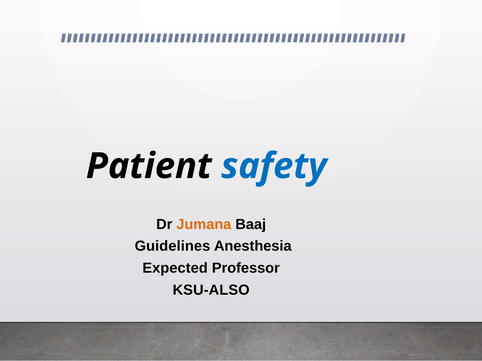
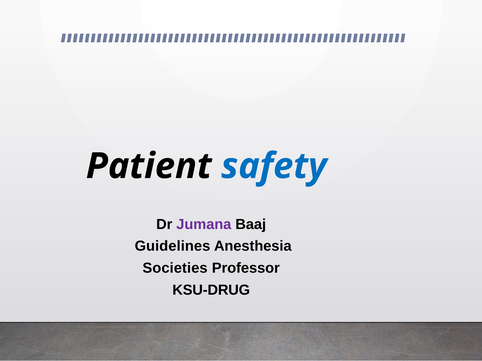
Jumana colour: orange -> purple (204, 224)
Expected: Expected -> Societies (175, 268)
KSU-ALSO: KSU-ALSO -> KSU-DRUG (211, 290)
